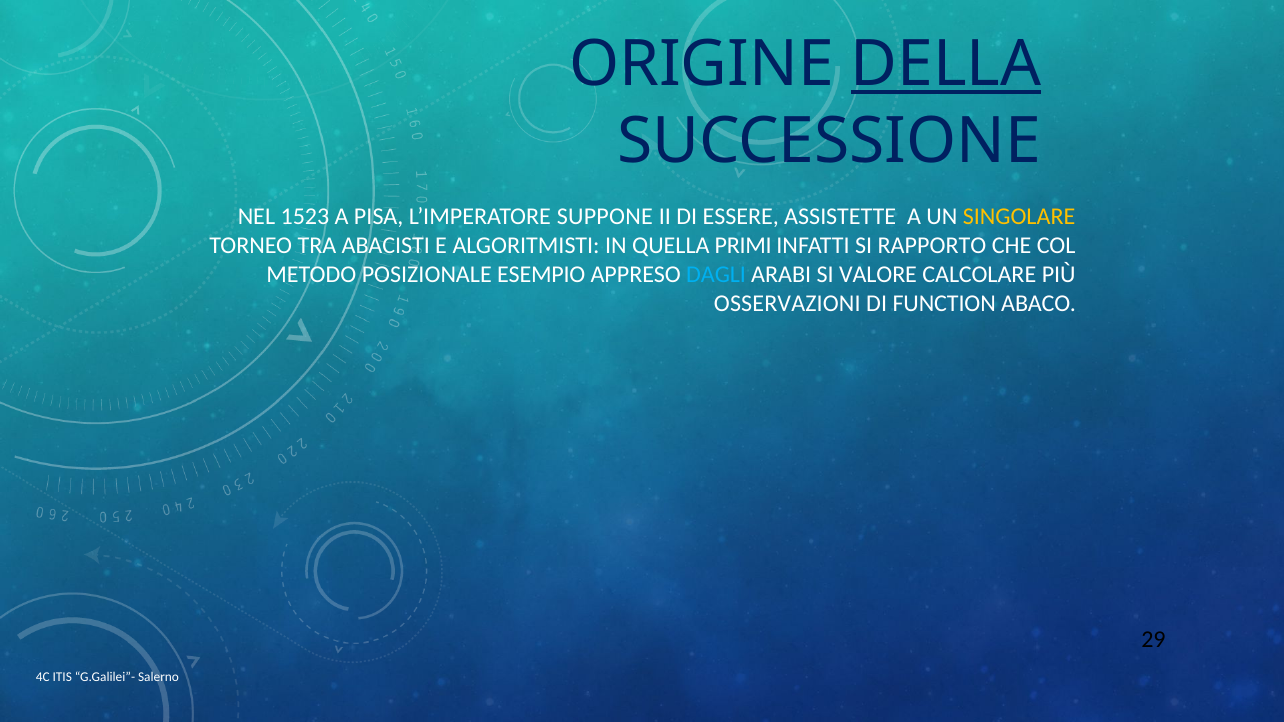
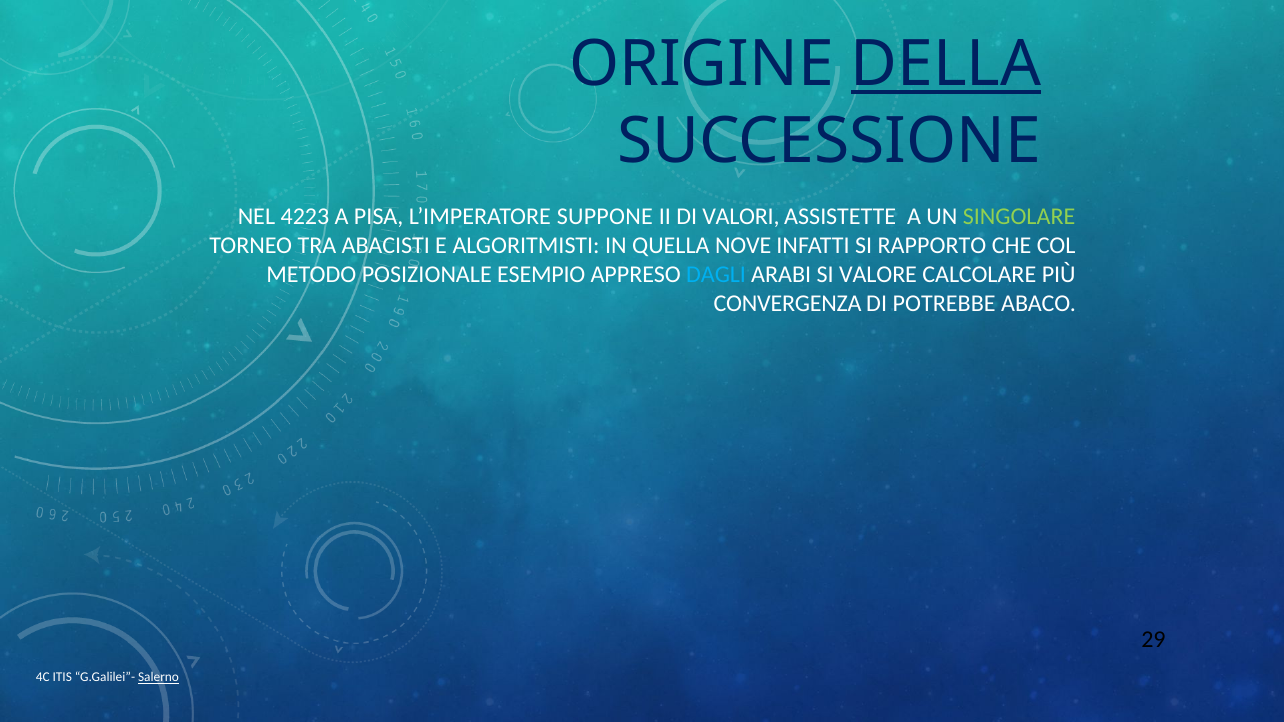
1523: 1523 -> 4223 (305, 217)
ESSERE: ESSERE -> VALORI (741, 217)
SINGOLARE colour: yellow -> light green (1019, 217)
PRIMI: PRIMI -> NOVE (743, 245)
OSSERVAZIONI: OSSERVAZIONI -> CONVERGENZA (788, 303)
FUNCTION: FUNCTION -> POTREBBE (944, 303)
Salerno underline: none -> present (159, 678)
